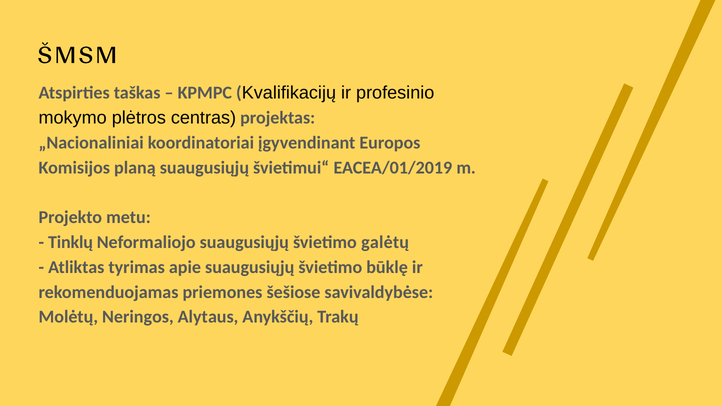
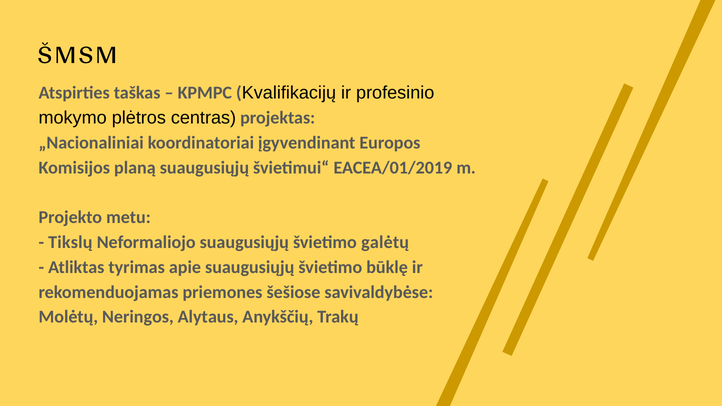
Tinklų: Tinklų -> Tikslų (70, 242)
